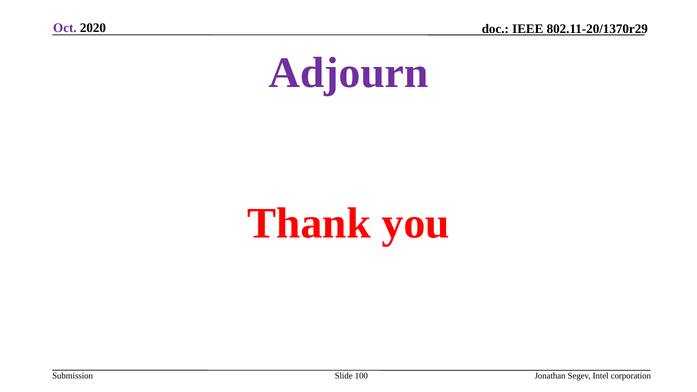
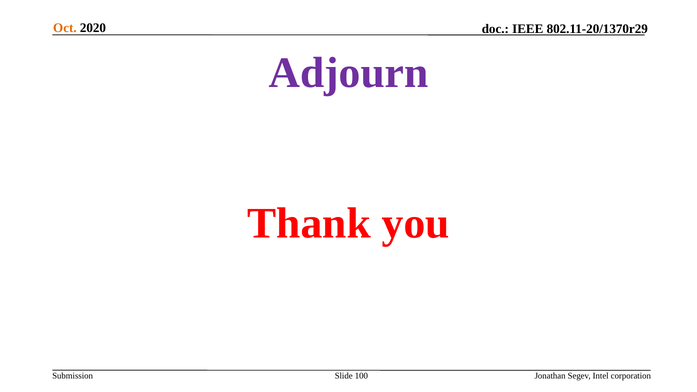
Oct colour: purple -> orange (65, 28)
